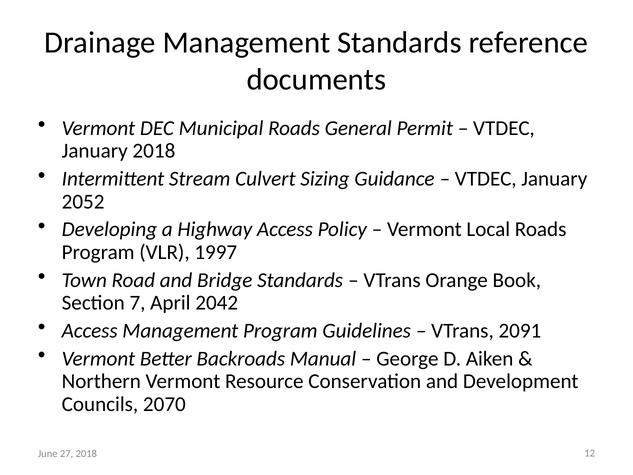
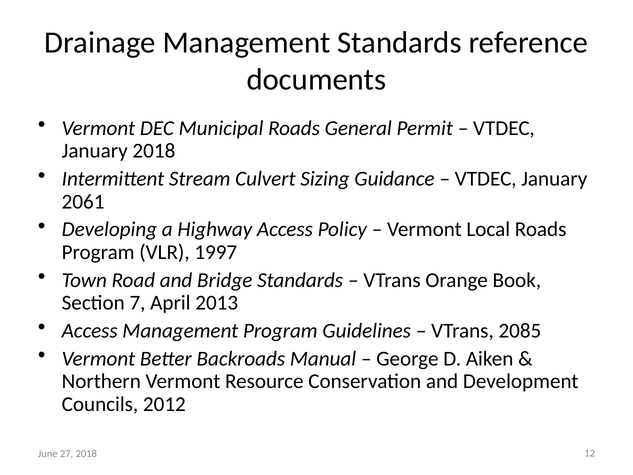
2052: 2052 -> 2061 (83, 201)
2042: 2042 -> 2013 (217, 303)
2091: 2091 -> 2085 (520, 331)
2070: 2070 -> 2012 (164, 404)
